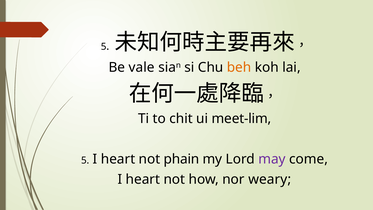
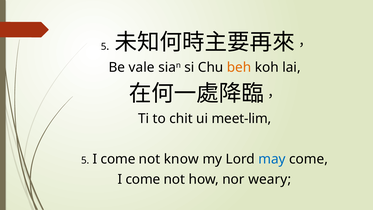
5 I heart: heart -> come (118, 159)
phain: phain -> know (181, 159)
may colour: purple -> blue (272, 159)
heart: heart -> come (143, 179)
